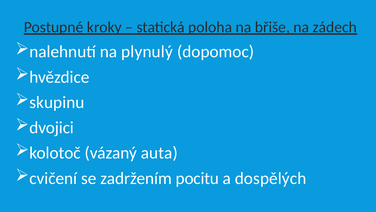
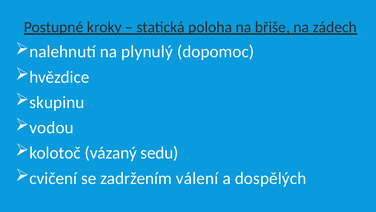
dvojici: dvojici -> vodou (52, 127)
auta: auta -> sedu (159, 153)
pocitu: pocitu -> válení (197, 178)
